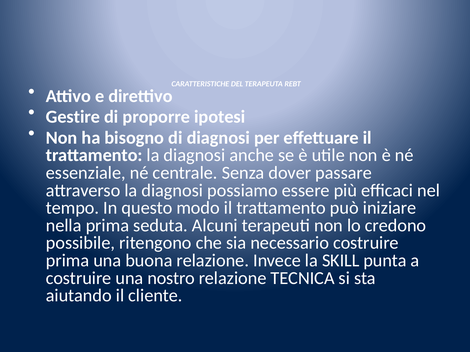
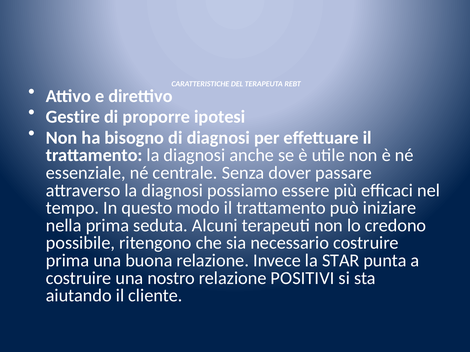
SKILL: SKILL -> STAR (341, 261)
TECNICA: TECNICA -> POSITIVI (302, 278)
